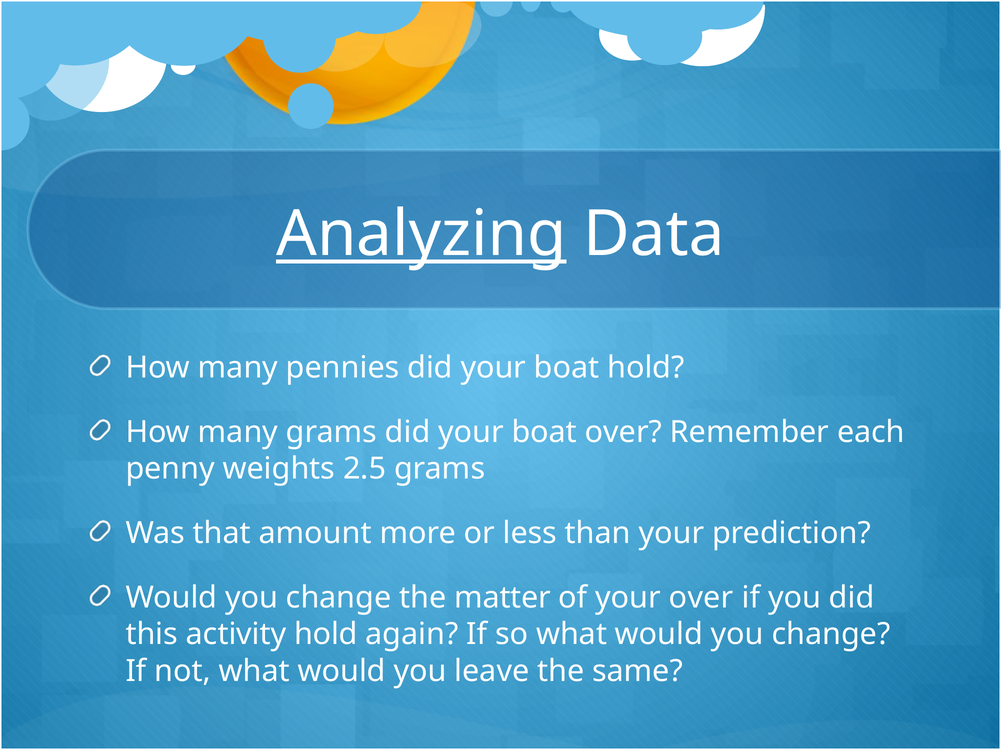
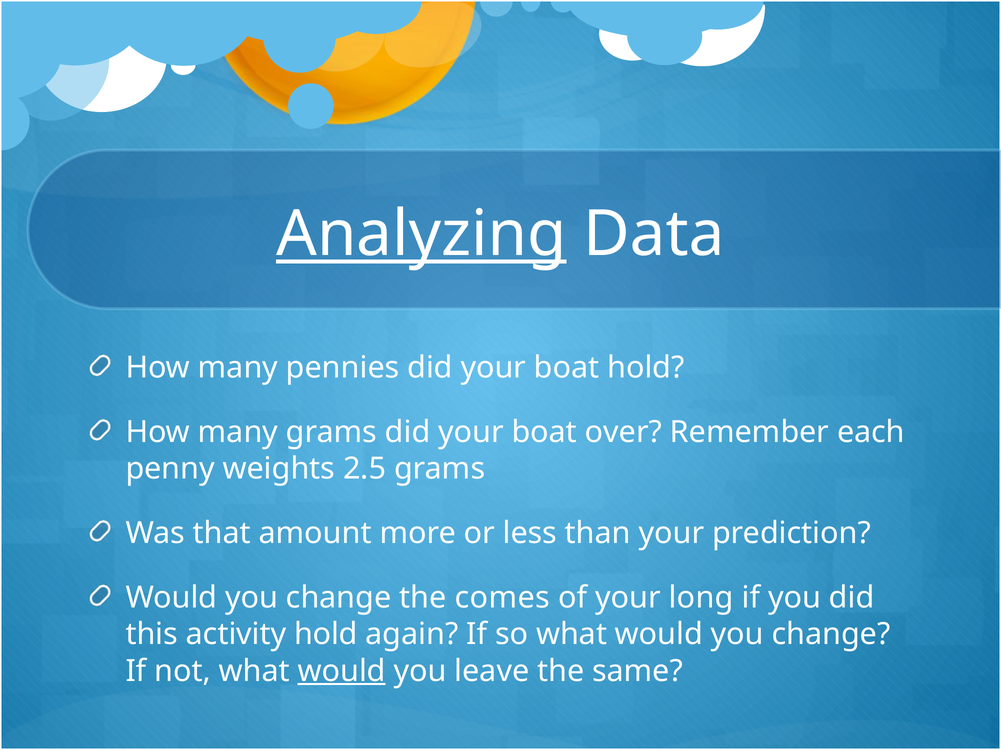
matter: matter -> comes (502, 598)
your over: over -> long (701, 598)
would underline: none -> present (342, 672)
